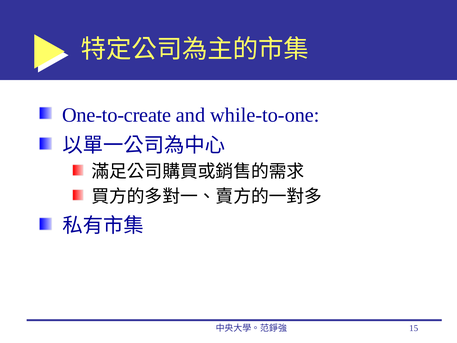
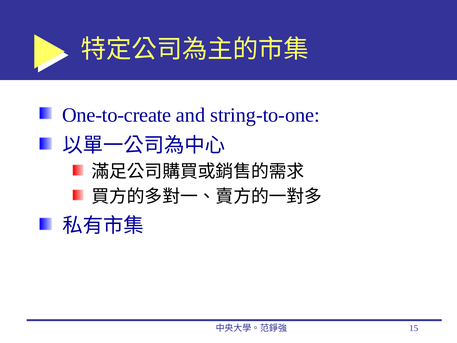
while-to-one: while-to-one -> string-to-one (265, 115)
